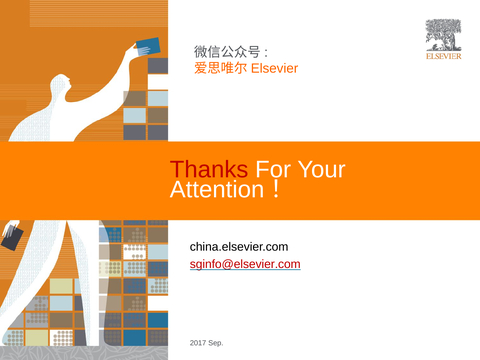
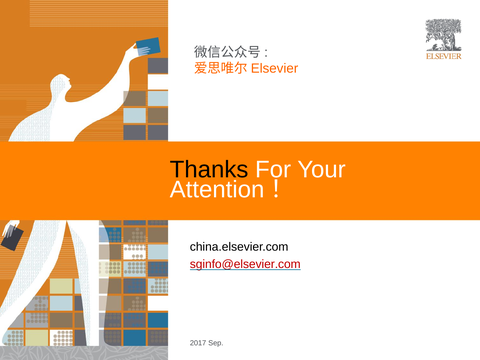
Thanks colour: red -> black (209, 170)
